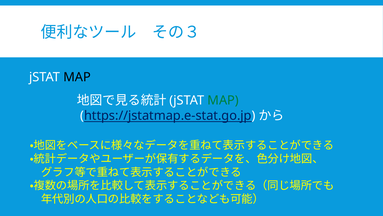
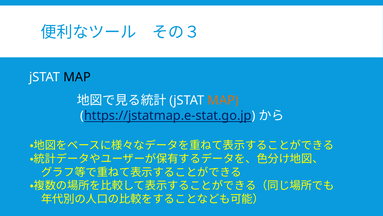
MAP colour: green -> orange (223, 100)
